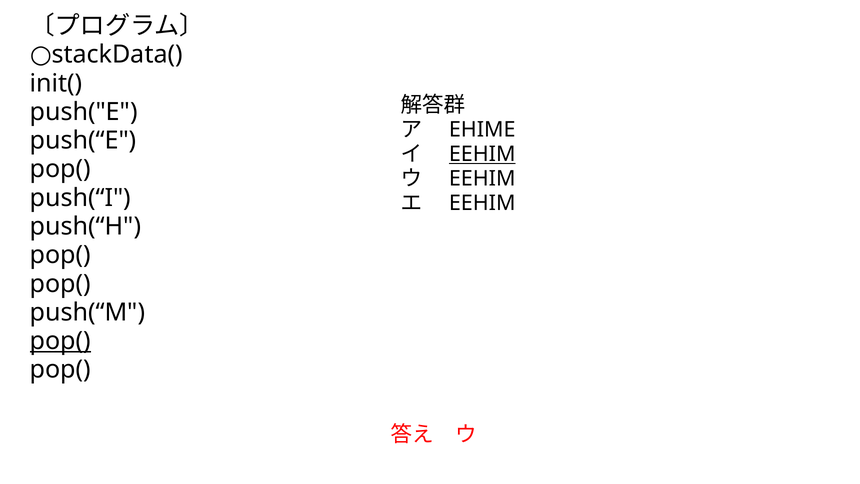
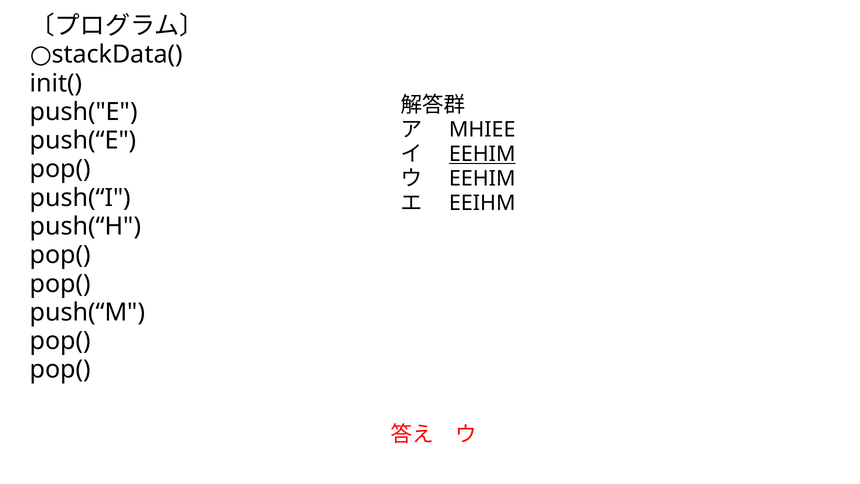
EHIME: EHIME -> MHIEE (482, 130)
EEHIM: EEHIM -> EEIHM (482, 203)
pop( underline: present -> none (60, 341)
